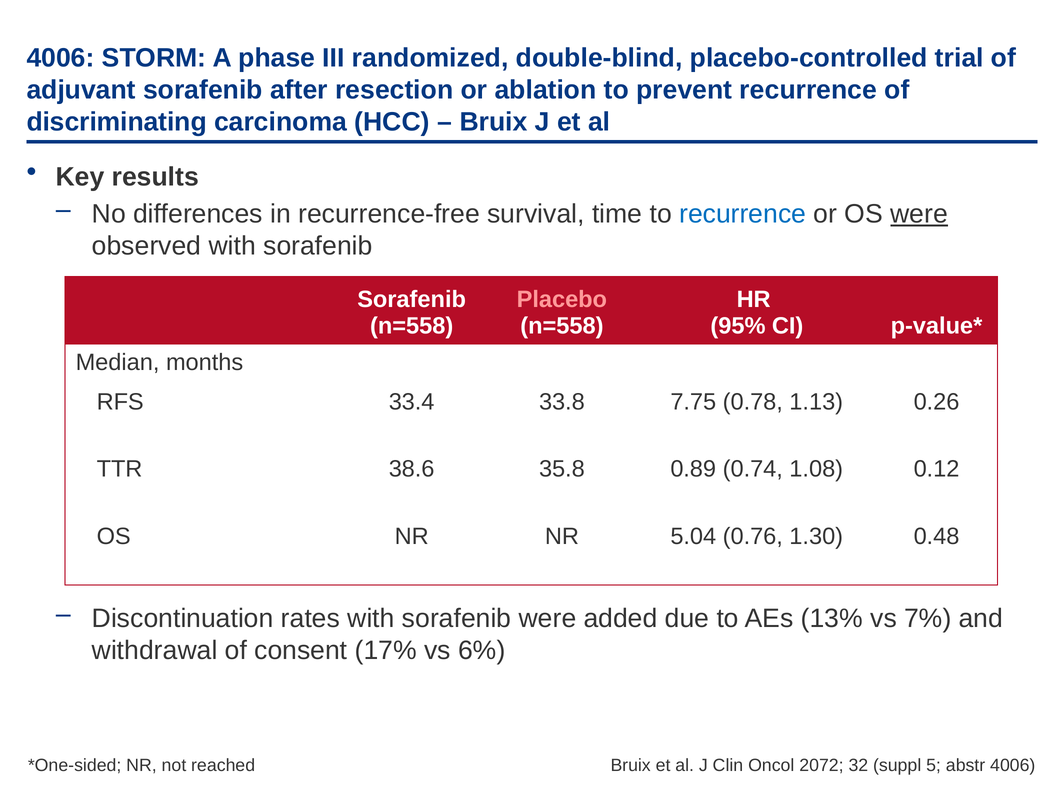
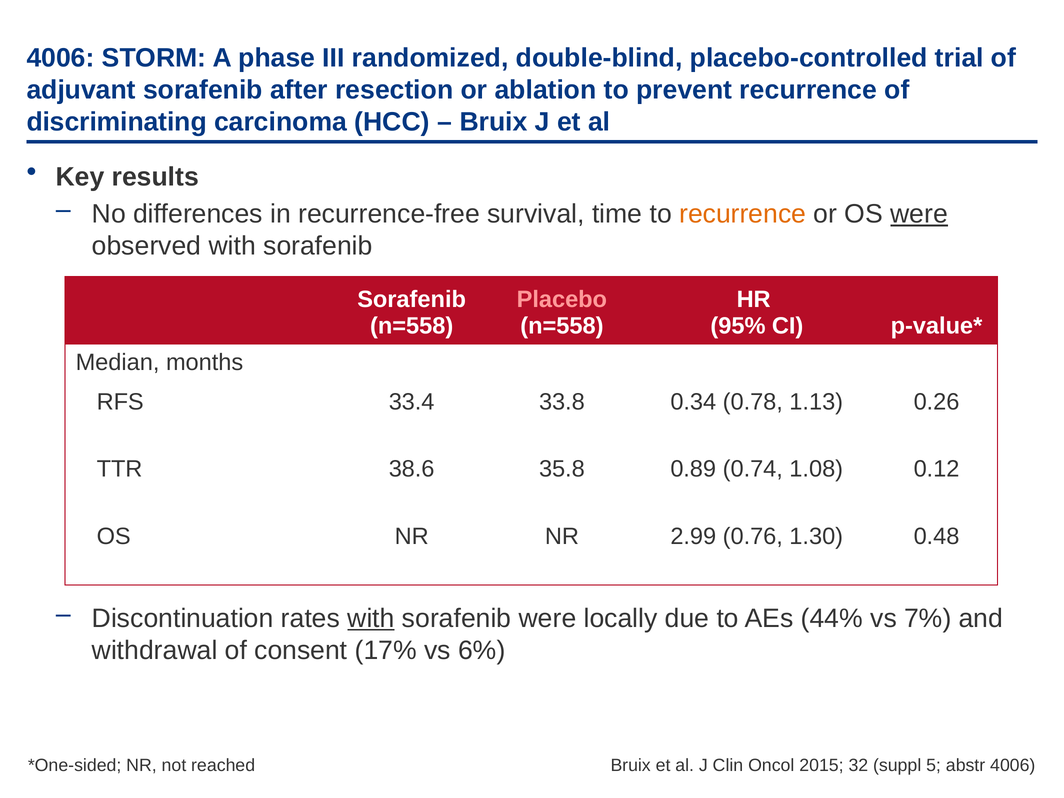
recurrence colour: blue -> orange (743, 214)
7.75: 7.75 -> 0.34 (693, 402)
5.04: 5.04 -> 2.99 (693, 537)
with underline: none -> present (371, 618)
added: added -> locally (621, 618)
13%: 13% -> 44% (832, 618)
2072: 2072 -> 2015 (821, 765)
